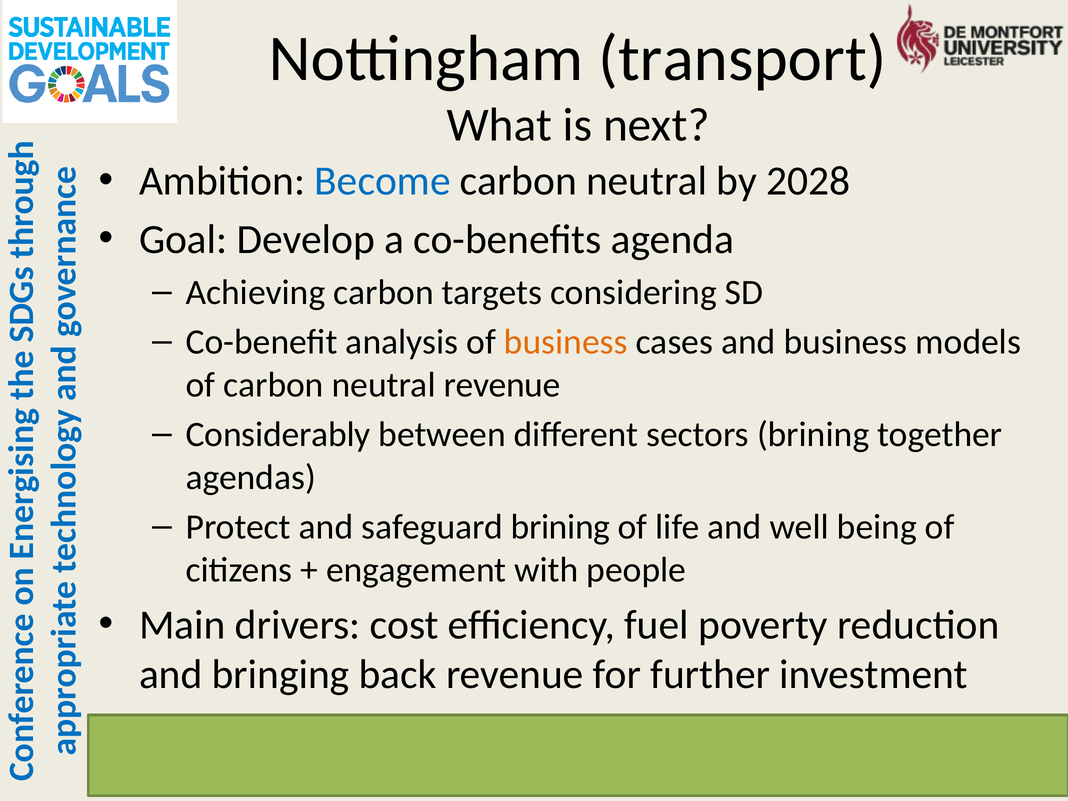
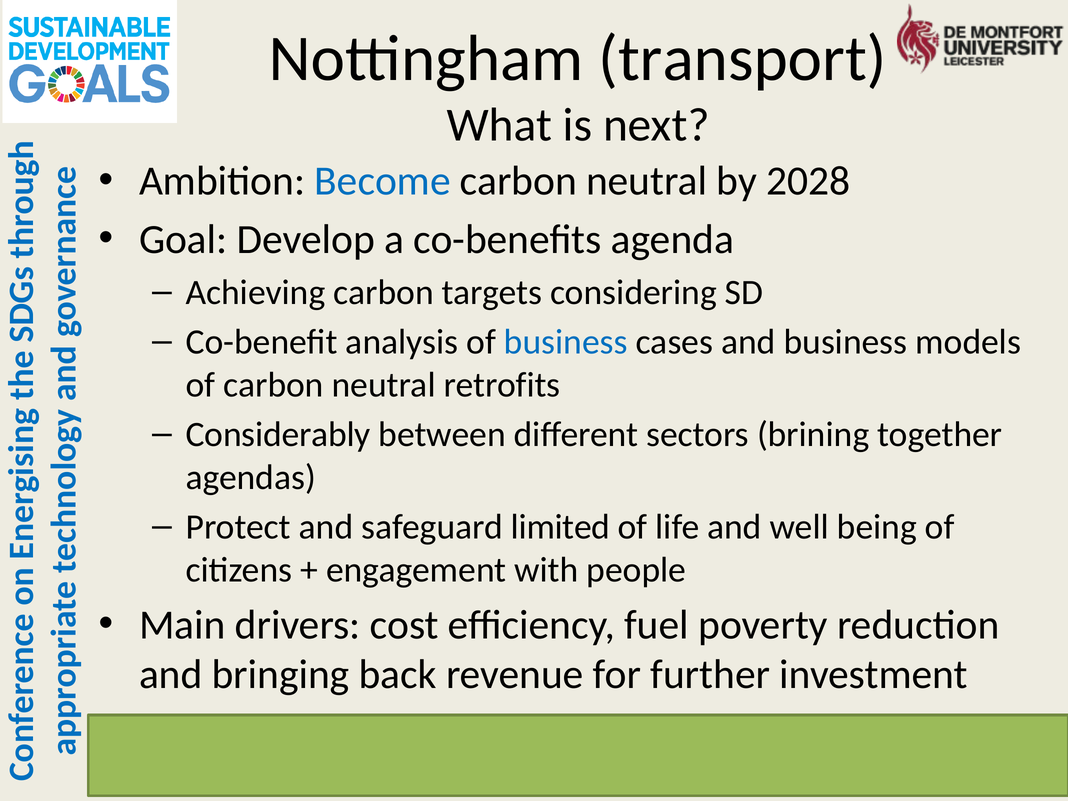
business colour: orange -> blue (566, 342)
neutral revenue: revenue -> retrofits (502, 385)
safeguard brining: brining -> limited (561, 527)
